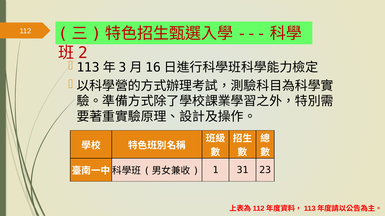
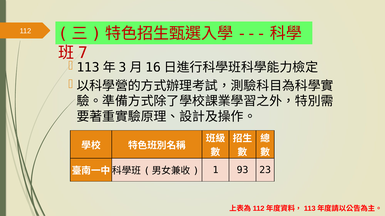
2: 2 -> 7 (83, 53)
31: 31 -> 93 (243, 170)
